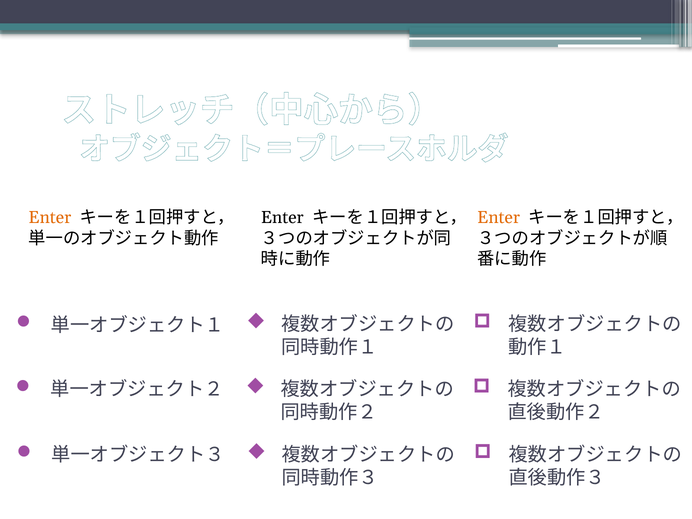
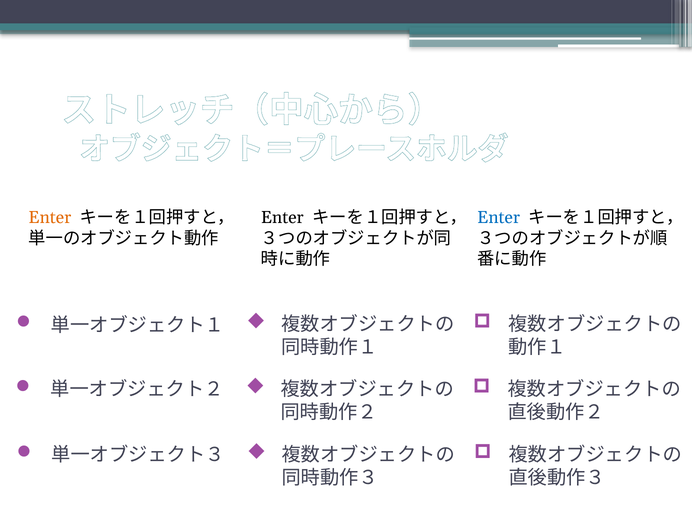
Enter colour: orange -> blue (499, 218)
